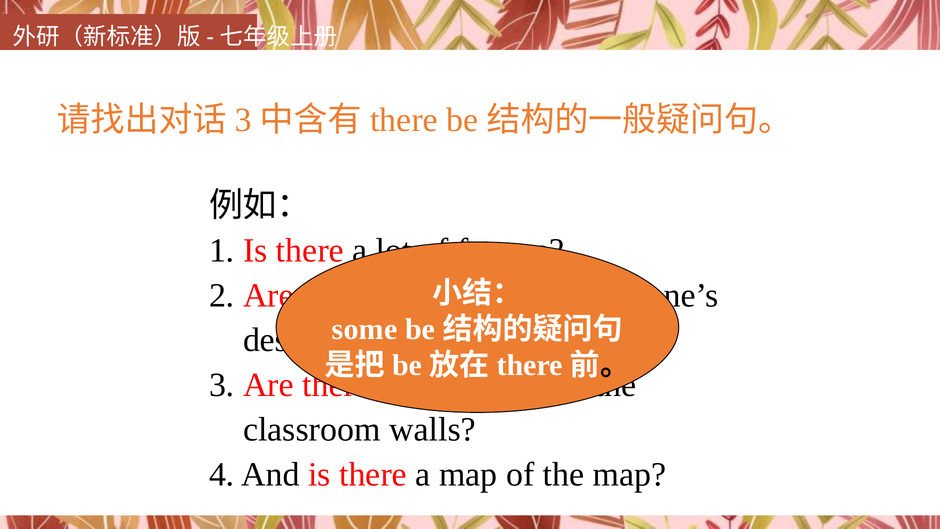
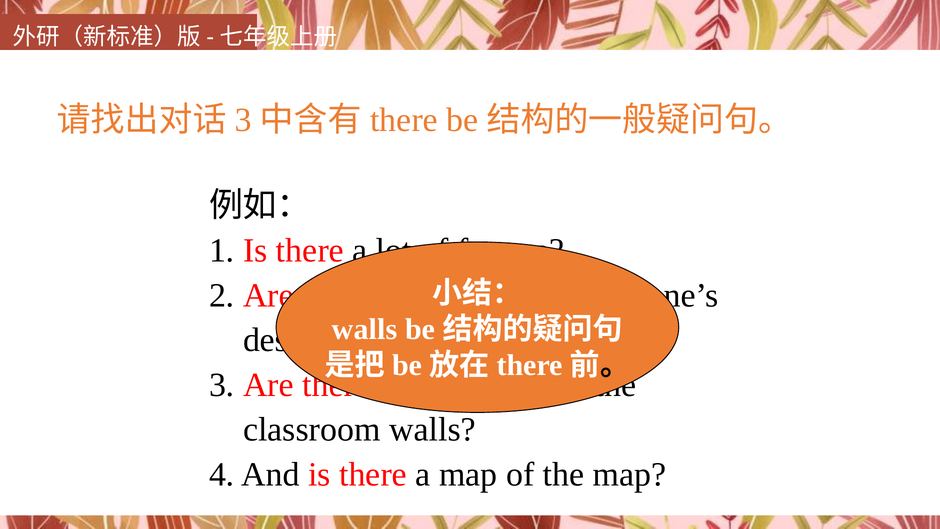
some: some -> walls (365, 329)
